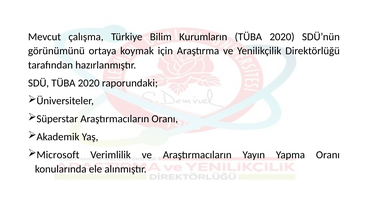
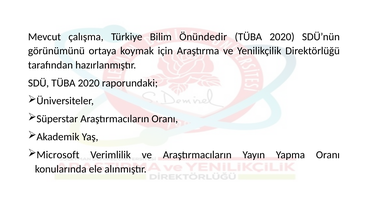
Kurumların: Kurumların -> Önündedir (203, 37)
